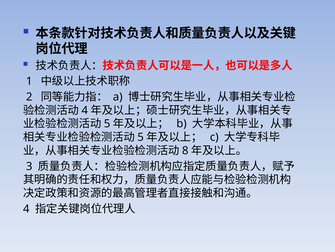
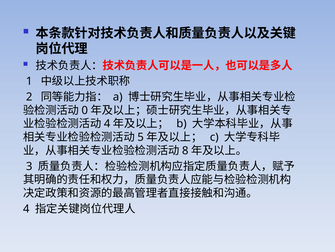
4: 4 -> 0 (85, 110)
5: 5 -> 4 (107, 123)
